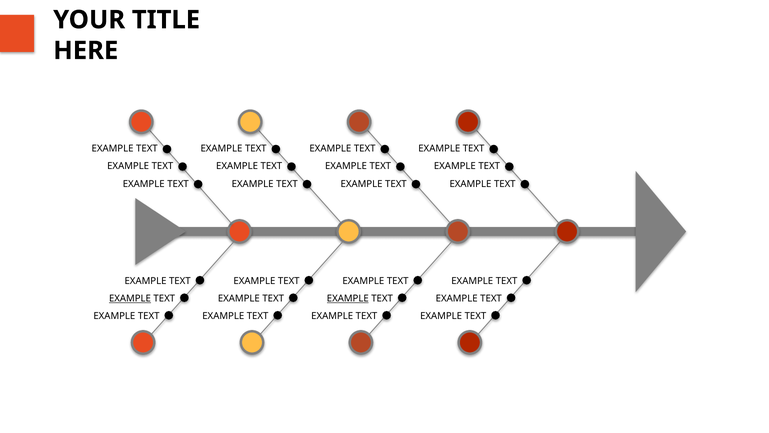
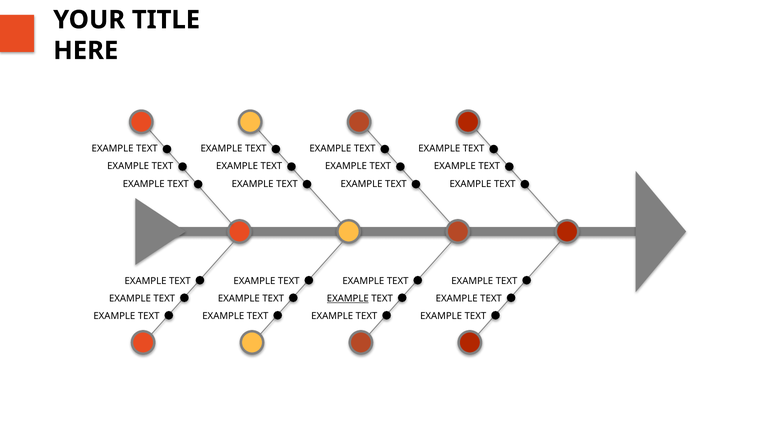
EXAMPLE underline: present -> none (130, 298)
